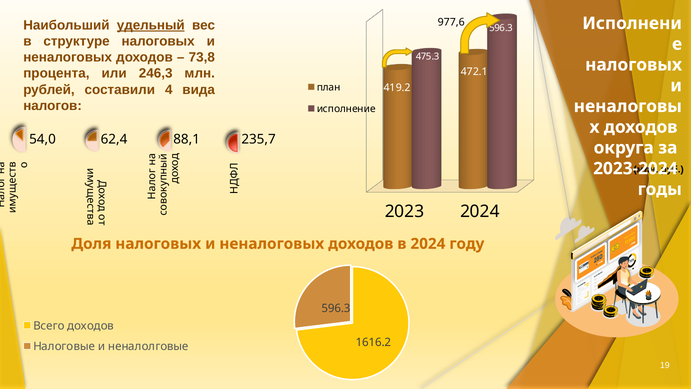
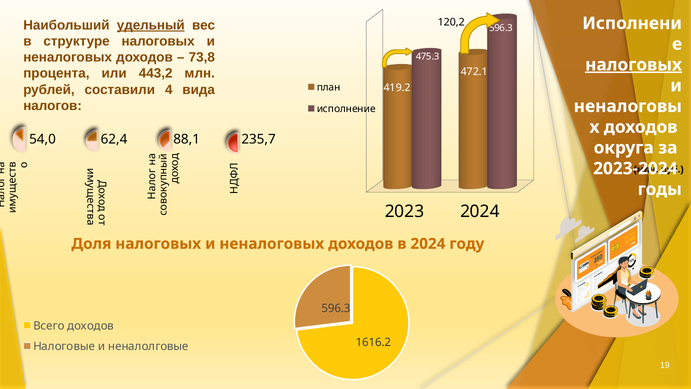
977,6: 977,6 -> 120,2 (451, 22)
налоговых underline: none -> present (634, 65)
246,3: 246,3 -> 443,2 (156, 73)
